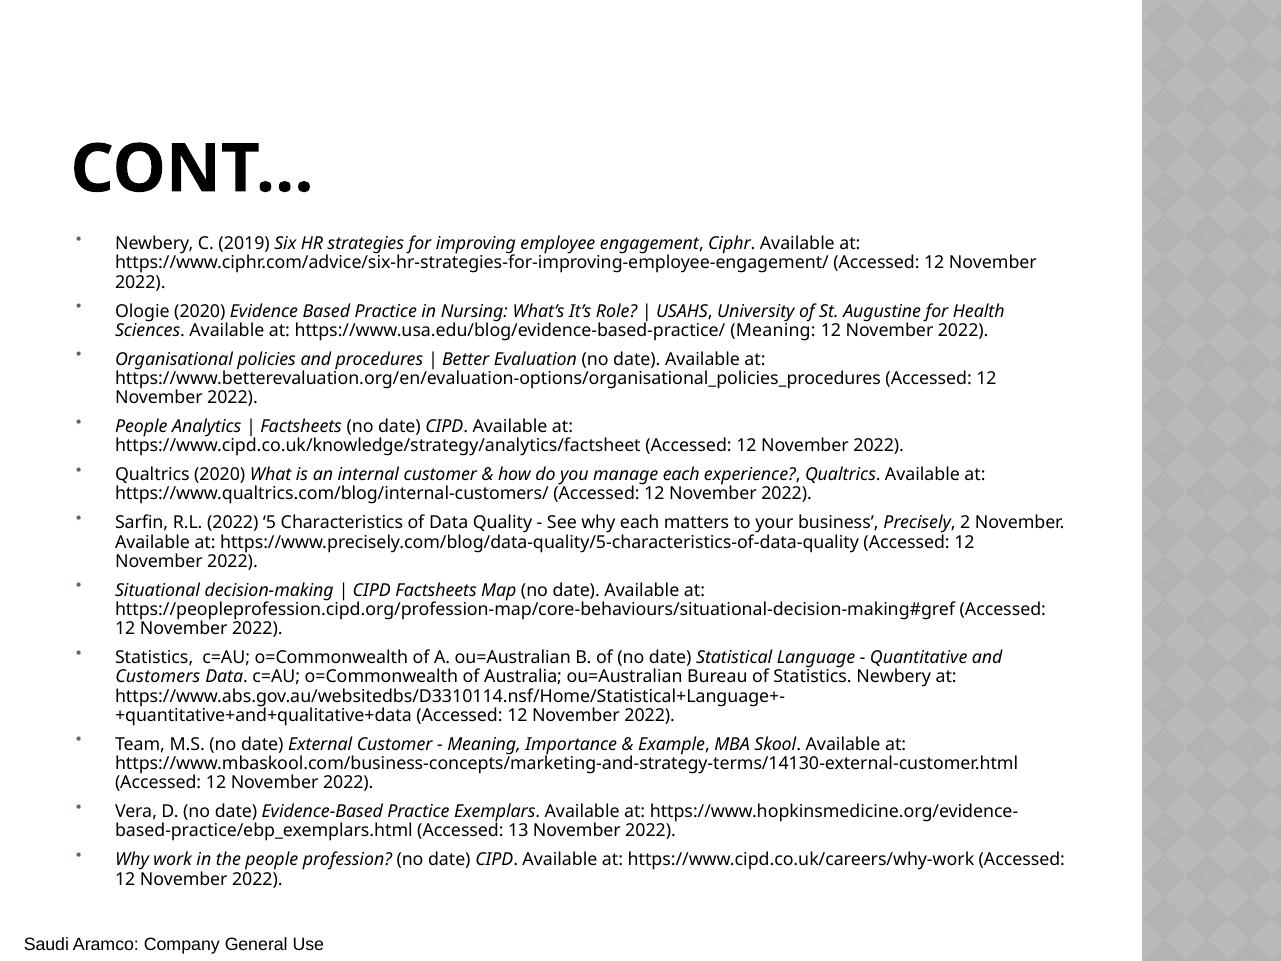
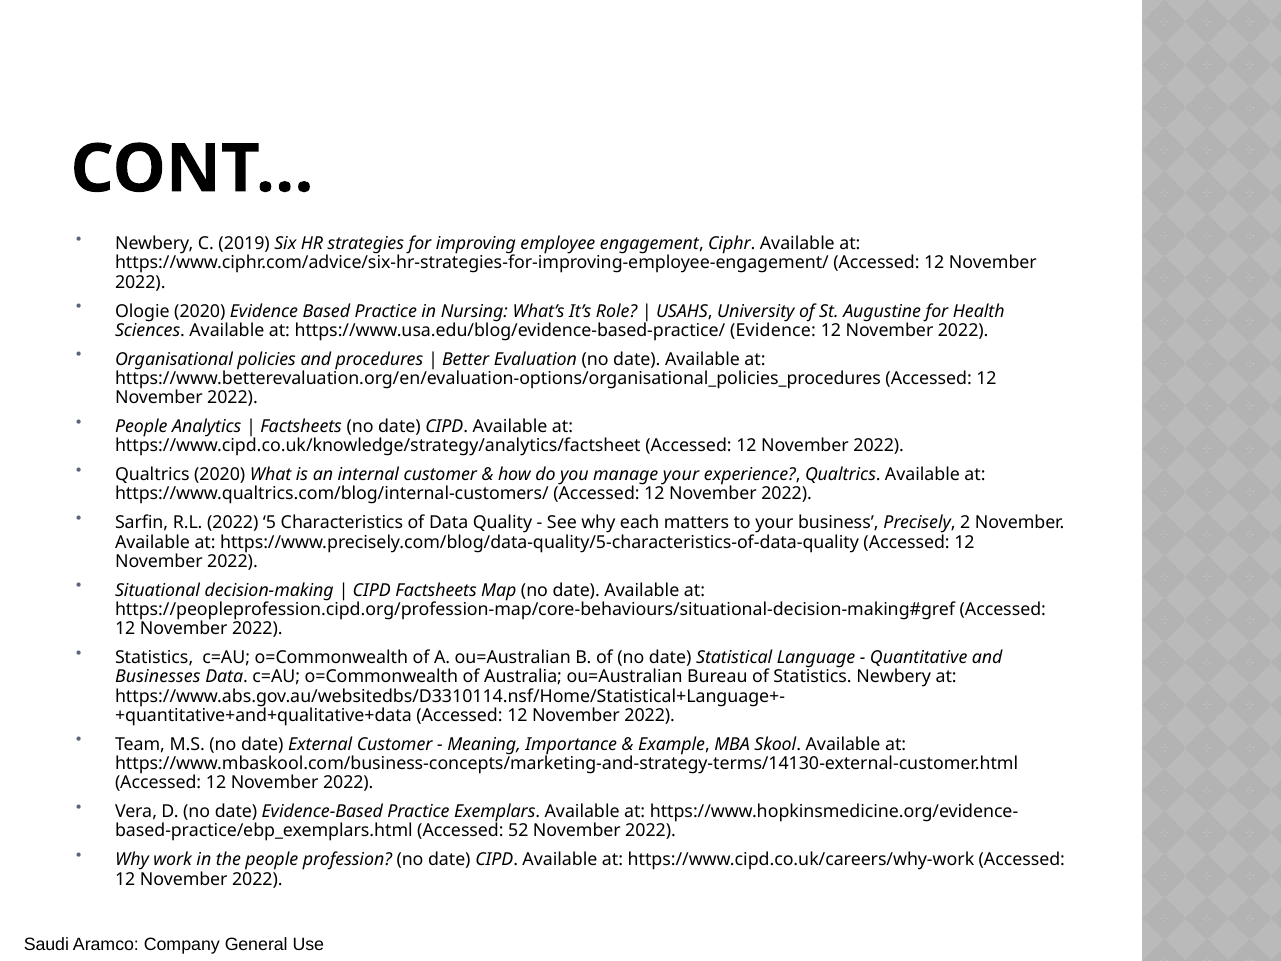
https://www.usa.edu/blog/evidence-based-practice/ Meaning: Meaning -> Evidence (773, 330)
manage each: each -> your (681, 475)
Customers: Customers -> Businesses (158, 677)
13: 13 -> 52 (518, 831)
